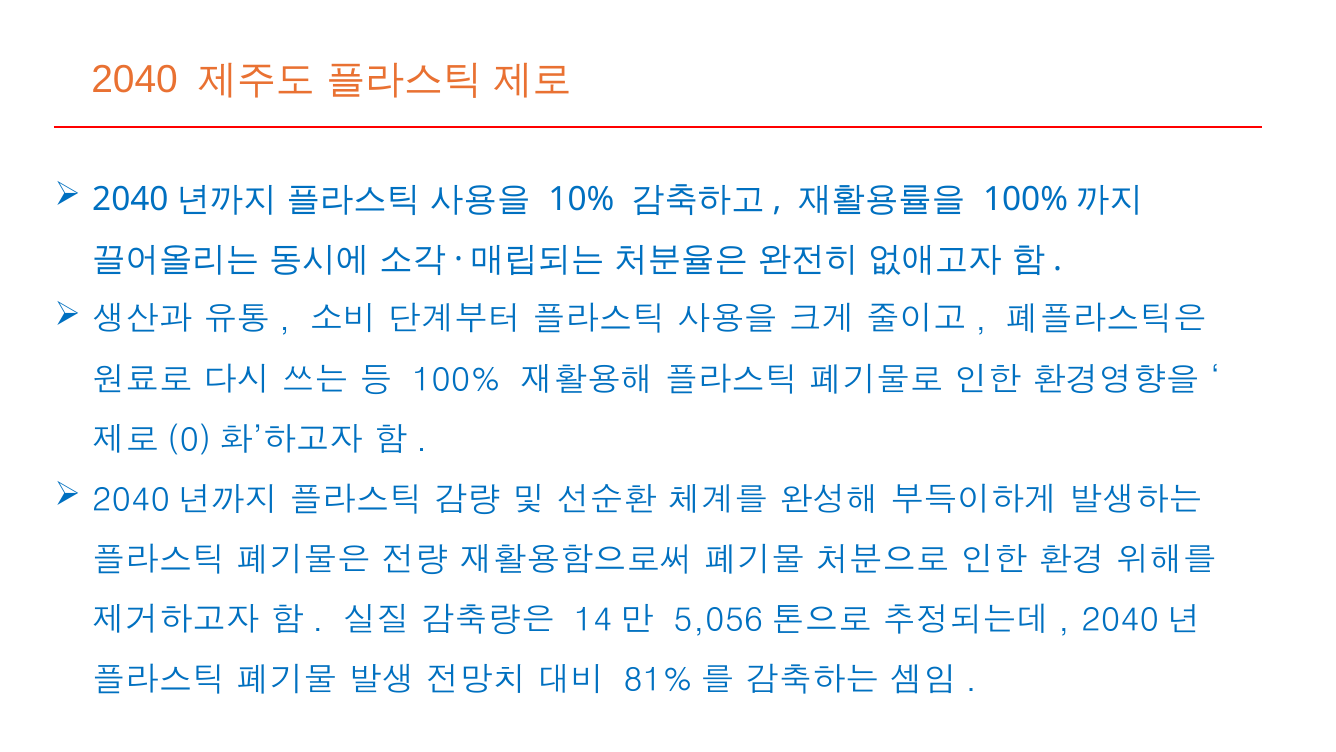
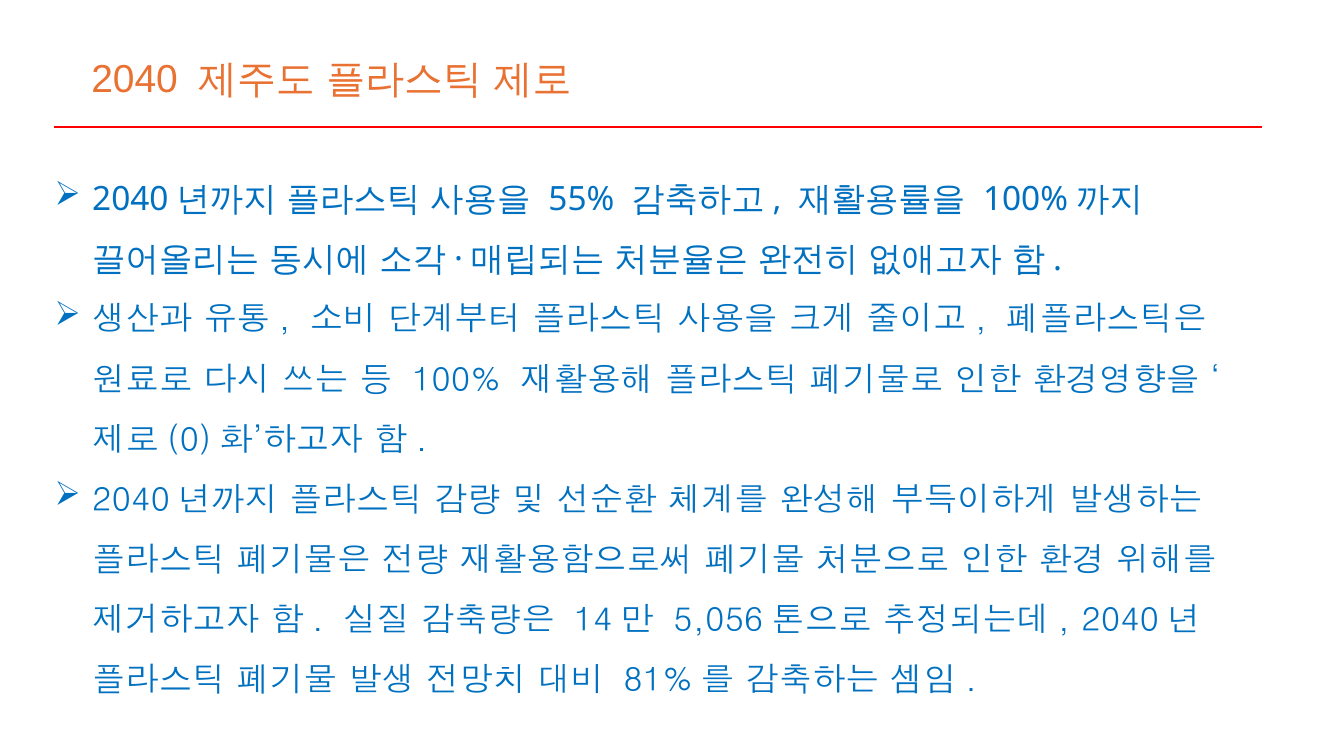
10%: 10% -> 55% (581, 199)
